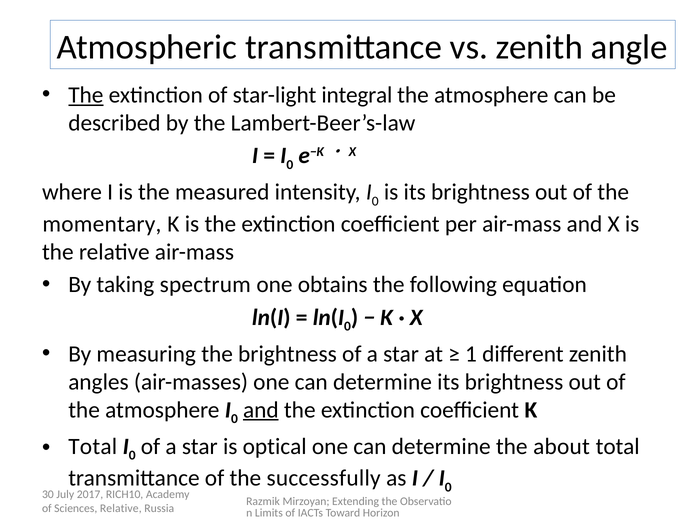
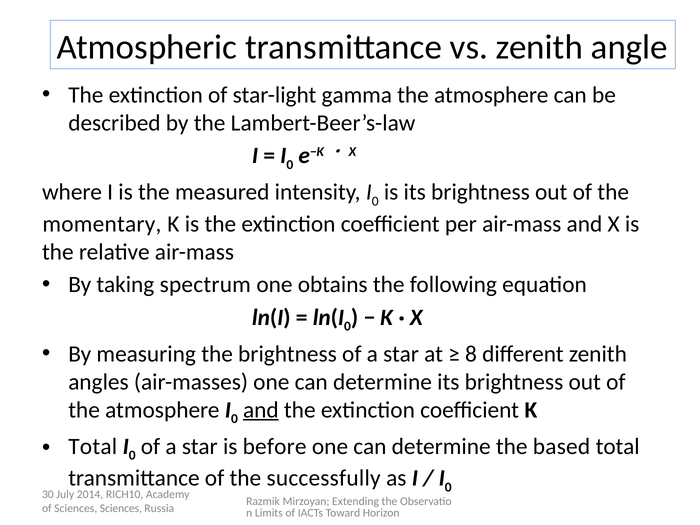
The underline: present -> none (86, 95)
integral: integral -> gamma (357, 95)
1: 1 -> 8 (471, 354)
optical: optical -> before (275, 446)
about: about -> based (562, 446)
2017: 2017 -> 2014 (90, 494)
Sciences Relative: Relative -> Sciences (121, 508)
